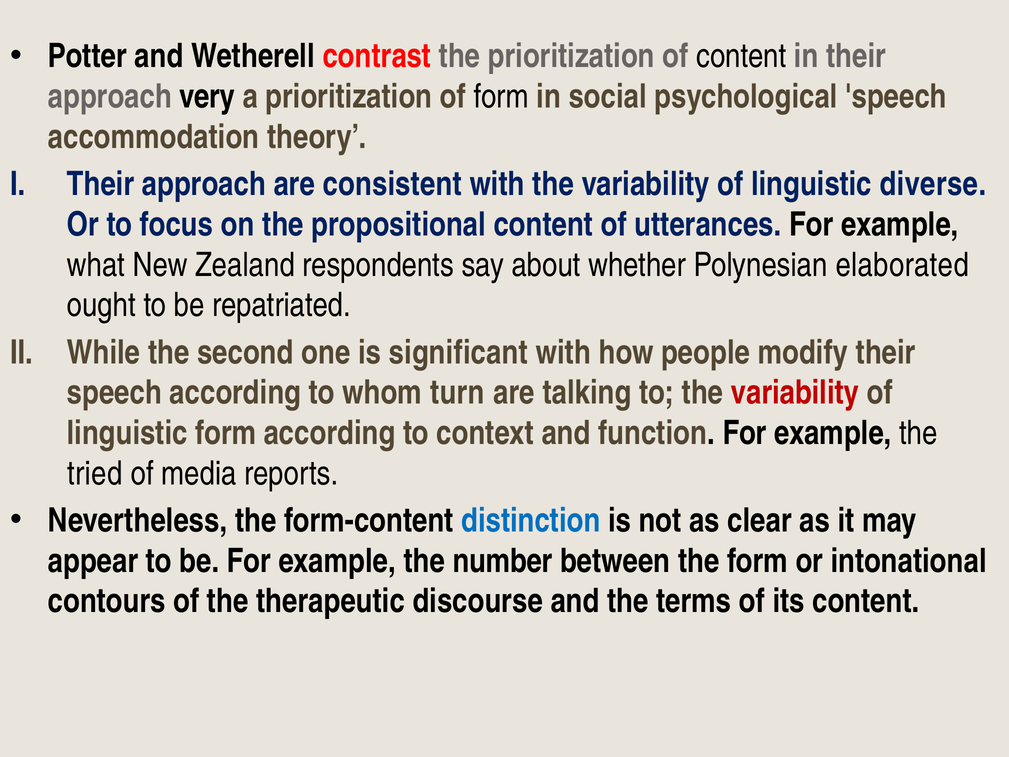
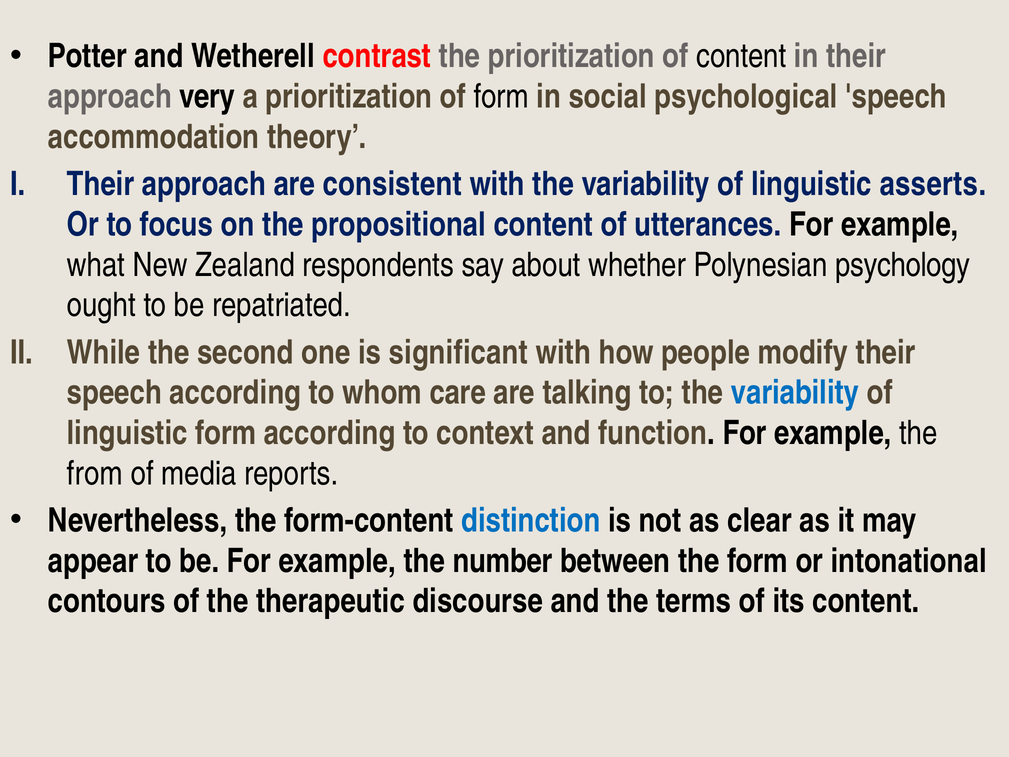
diverse: diverse -> asserts (933, 184)
elaborated: elaborated -> psychology (903, 265)
turn: turn -> care (458, 393)
variability colour: red -> blue (795, 393)
tried: tried -> from (95, 473)
